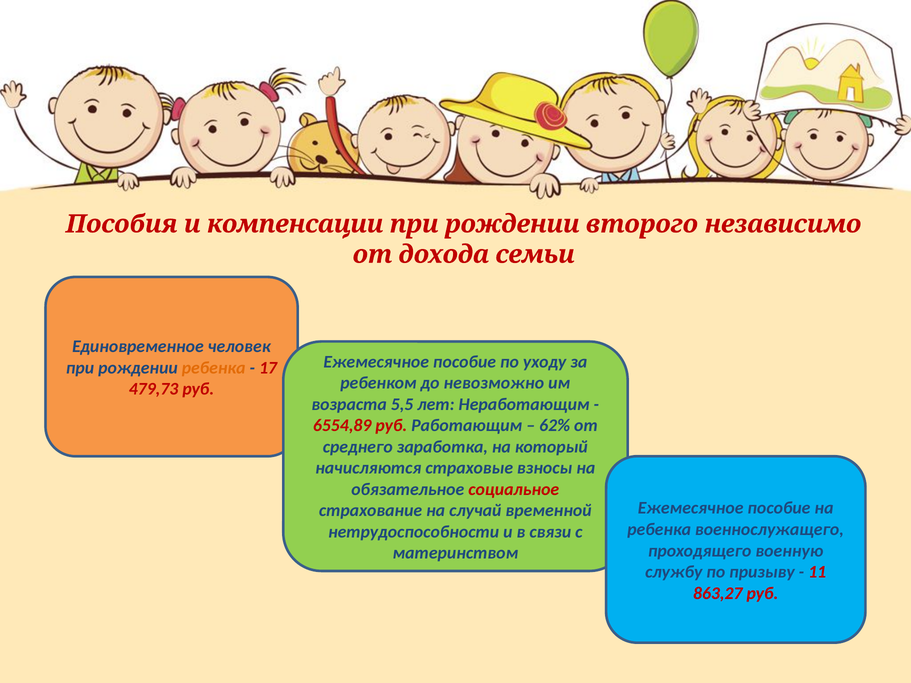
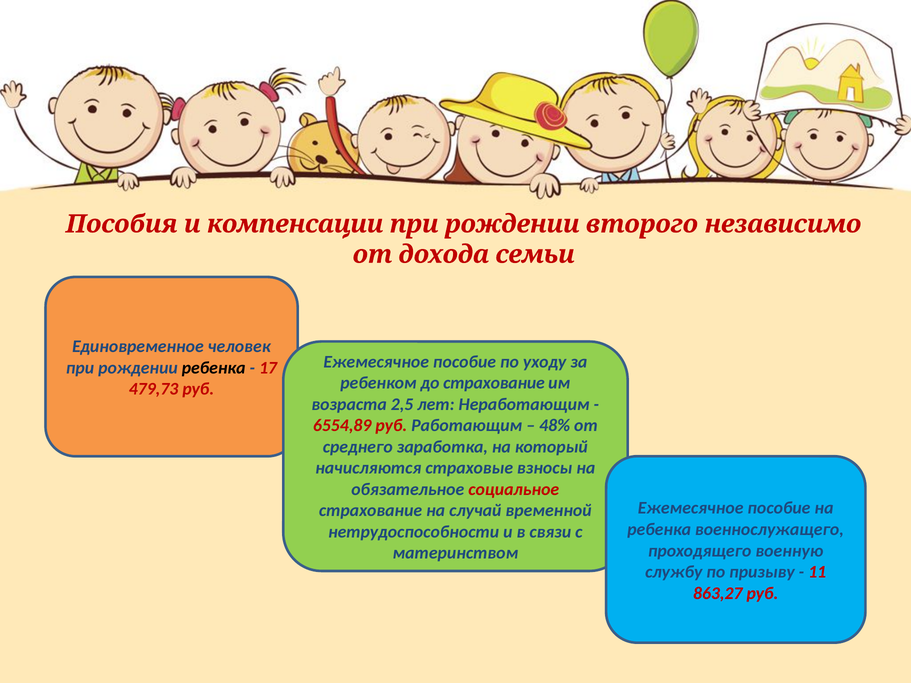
ребенка colour: orange -> black (214, 368)
до невозможно: невозможно -> страхование (494, 383)
5,5: 5,5 -> 2,5 (402, 404)
62%: 62% -> 48% (555, 426)
